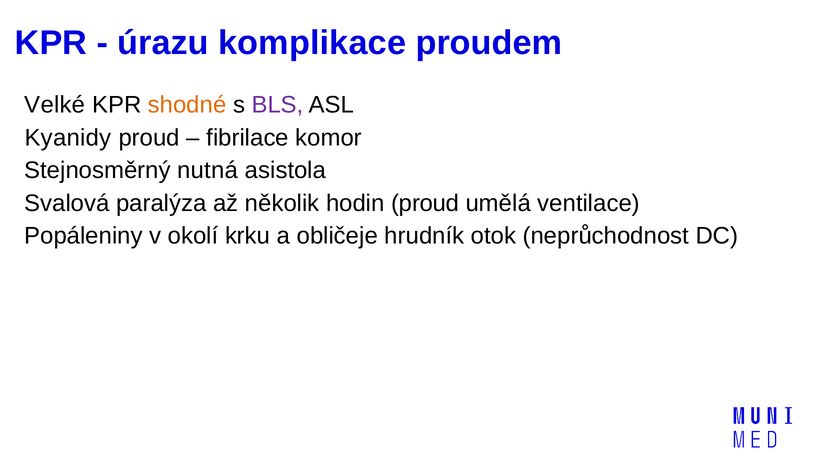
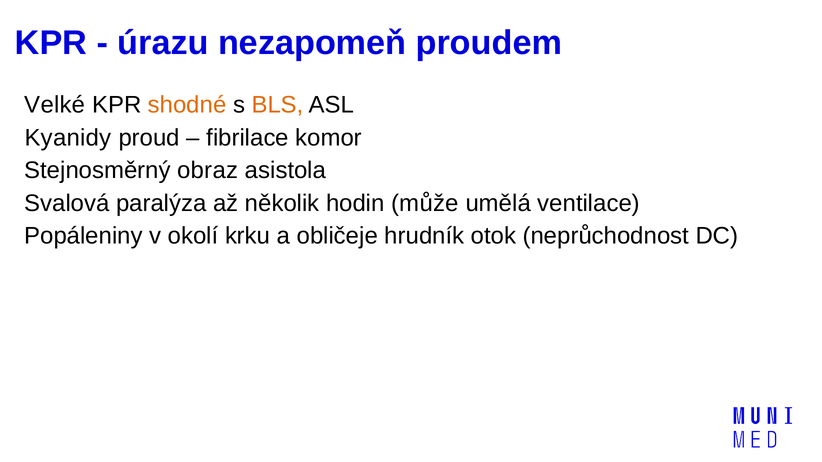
komplikace: komplikace -> nezapomeň (312, 43)
BLS colour: purple -> orange (278, 105)
nutná: nutná -> obraz (208, 171)
hodin proud: proud -> může (425, 203)
